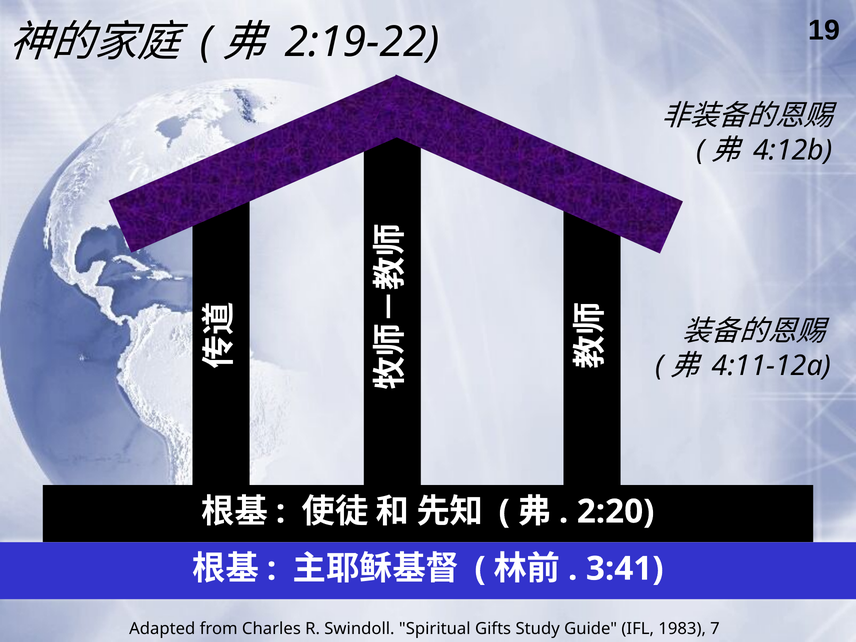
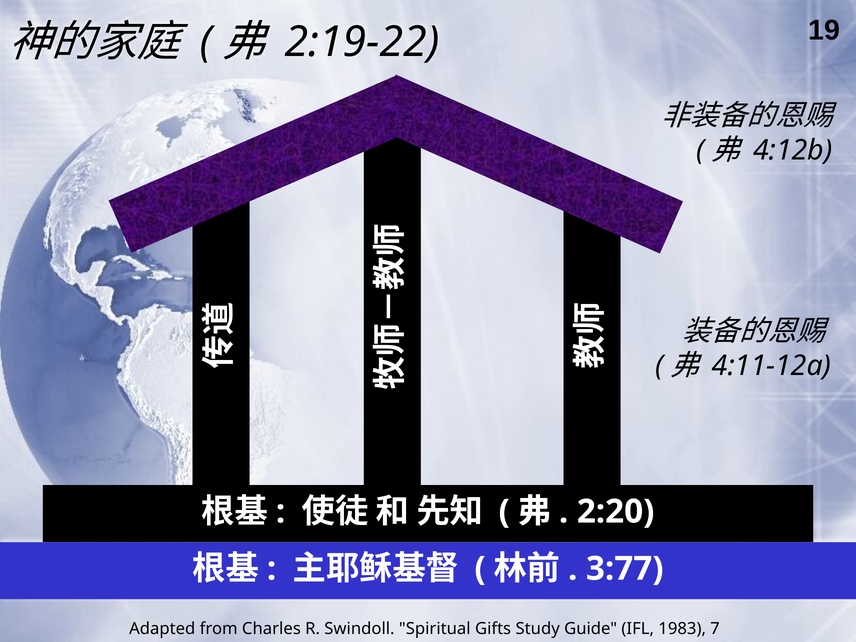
3:41: 3:41 -> 3:77 (625, 569)
